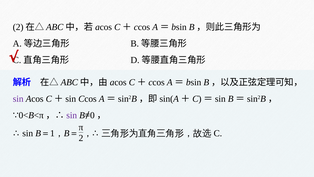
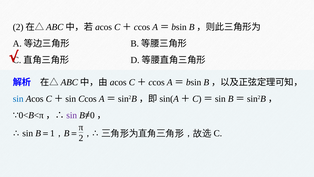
sin colour: purple -> blue (18, 99)
